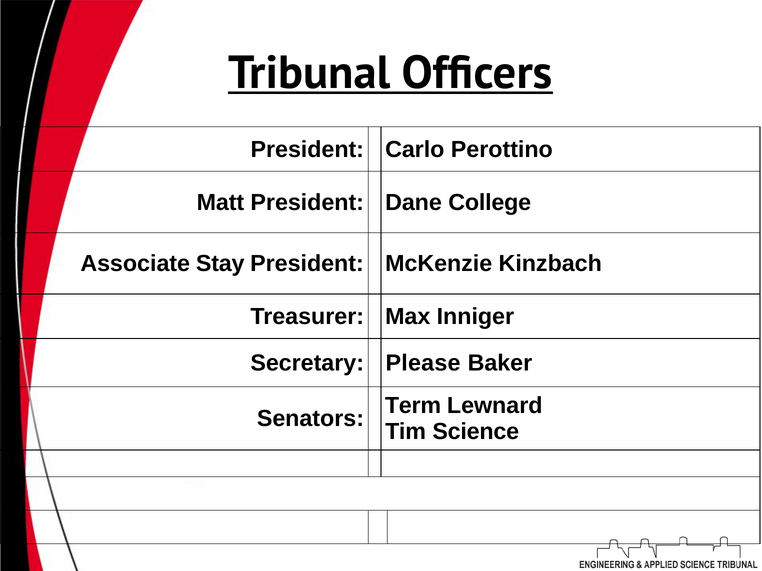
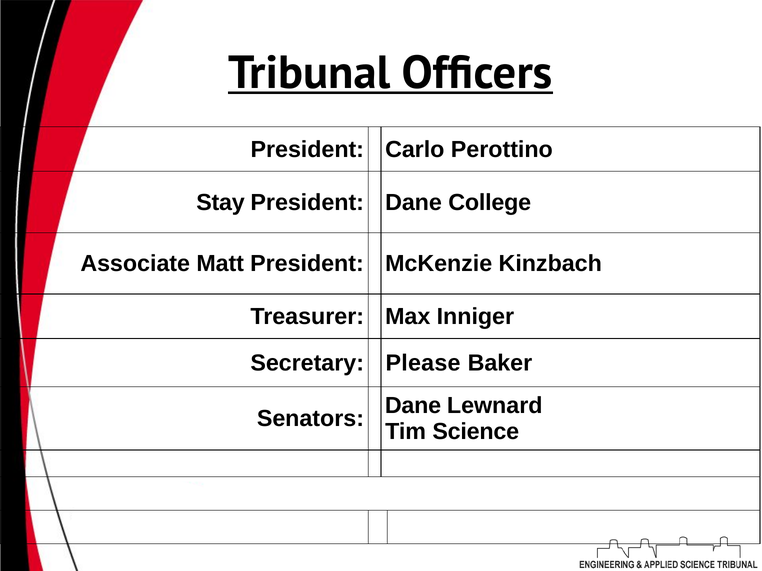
Matt: Matt -> Stay (220, 203)
Stay: Stay -> Matt (220, 264)
Term: Term -> Dane (413, 406)
